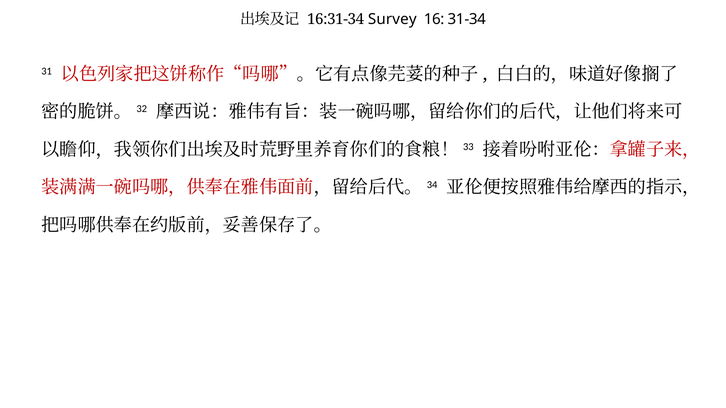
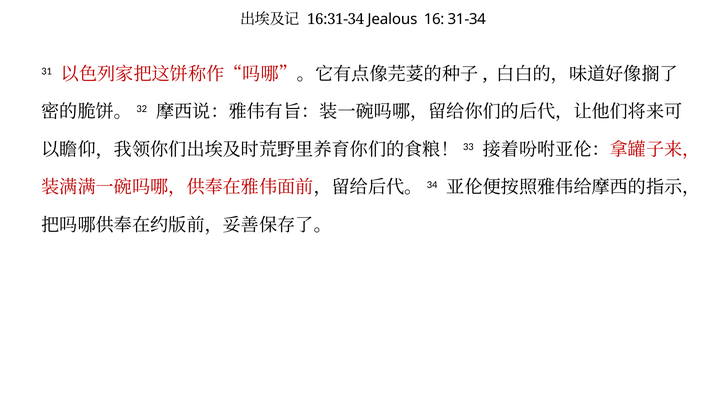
Survey: Survey -> Jealous (392, 19)
